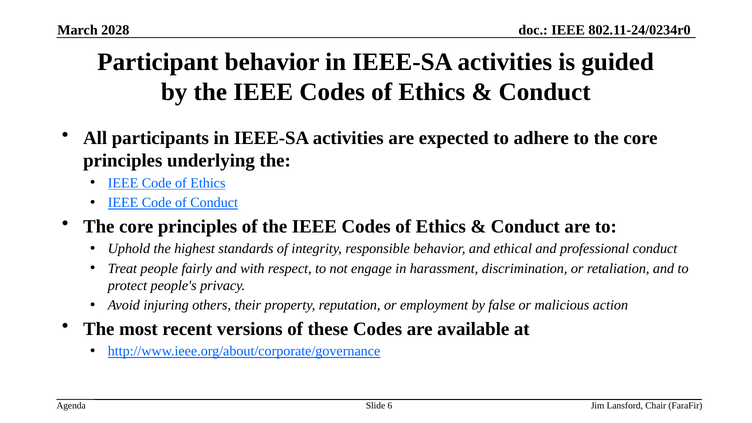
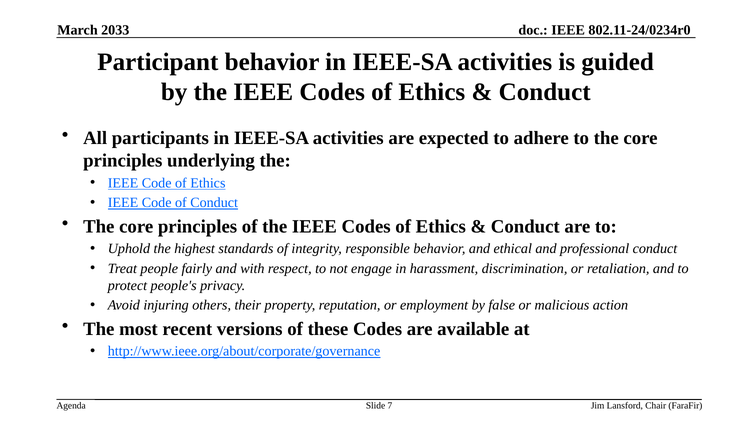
2028: 2028 -> 2033 (115, 30)
6: 6 -> 7 (390, 406)
